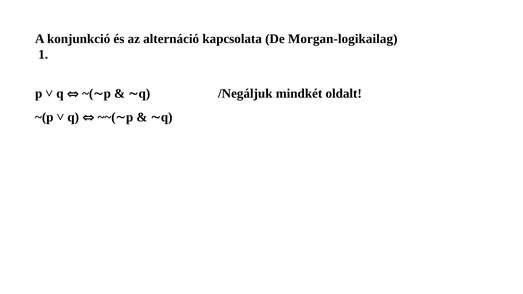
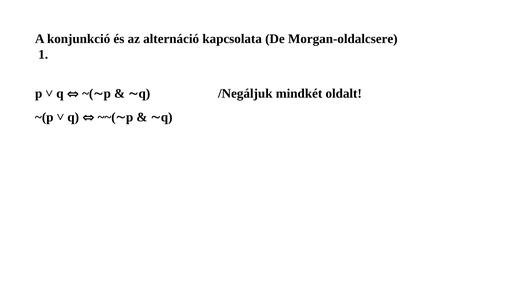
Morgan-logikailag: Morgan-logikailag -> Morgan-oldalcsere (343, 39)
